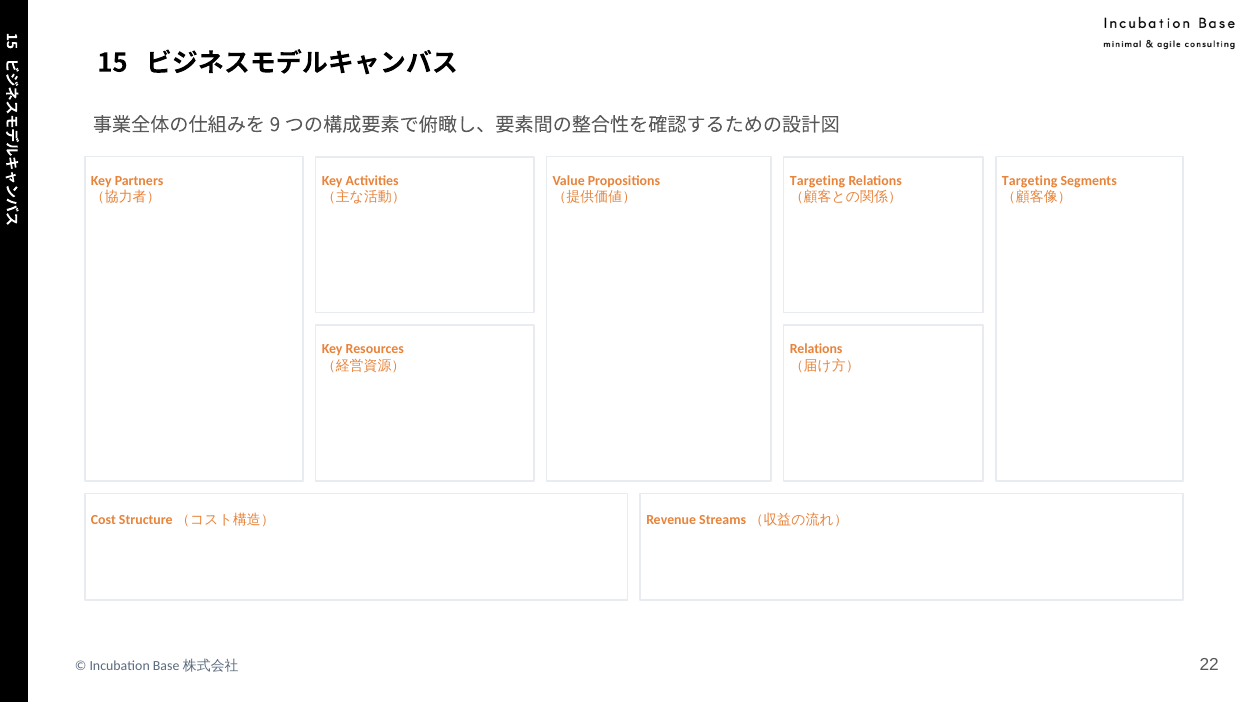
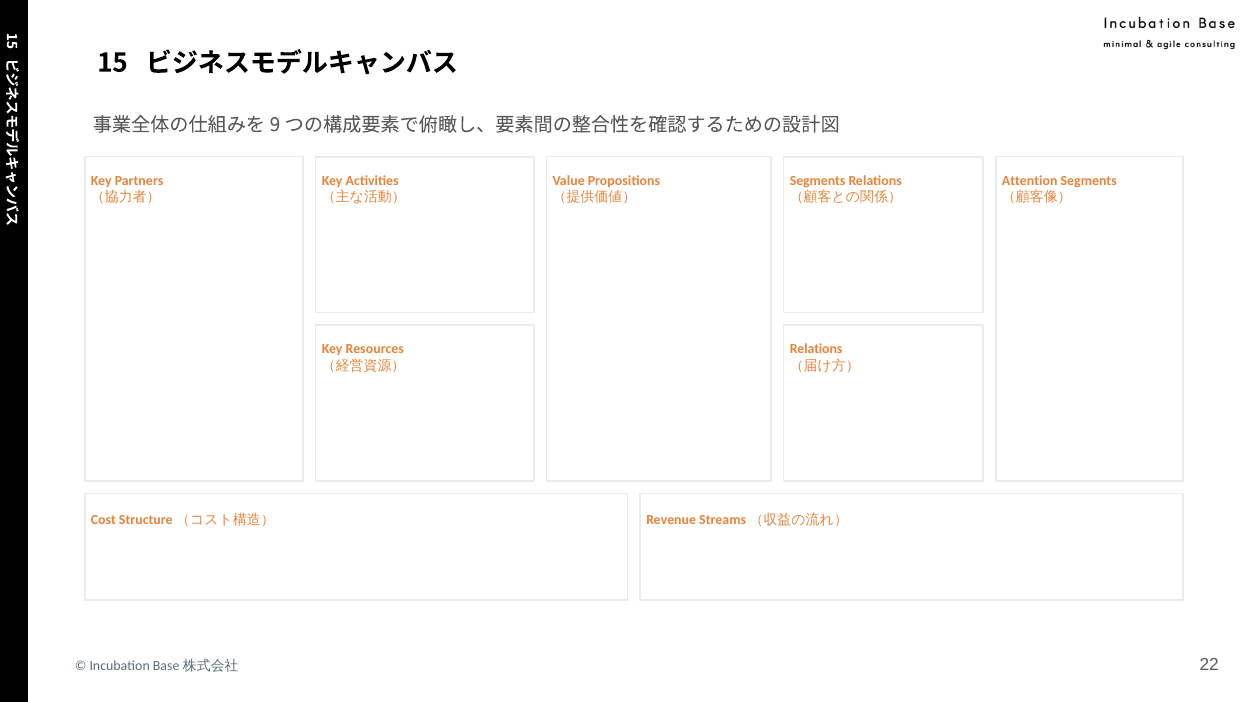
Targeting: Targeting -> Segments (818, 181)
Targeting: Targeting -> Attention (1030, 181)
